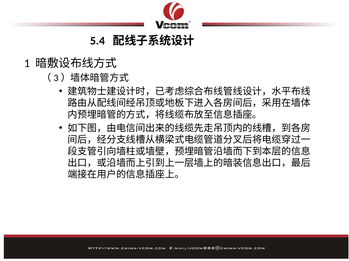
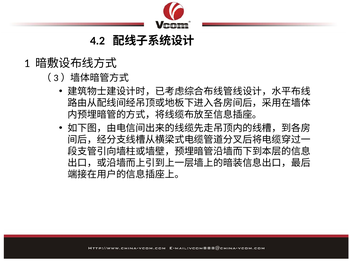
5.4: 5.4 -> 4.2 (97, 41)
